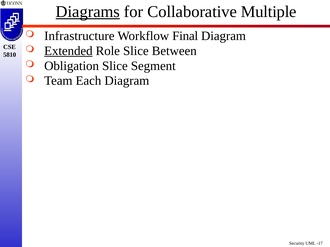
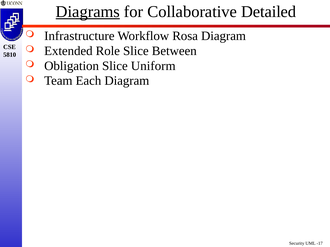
Multiple: Multiple -> Detailed (269, 12)
Final: Final -> Rosa (185, 36)
Extended underline: present -> none (68, 51)
Segment: Segment -> Uniform (153, 66)
